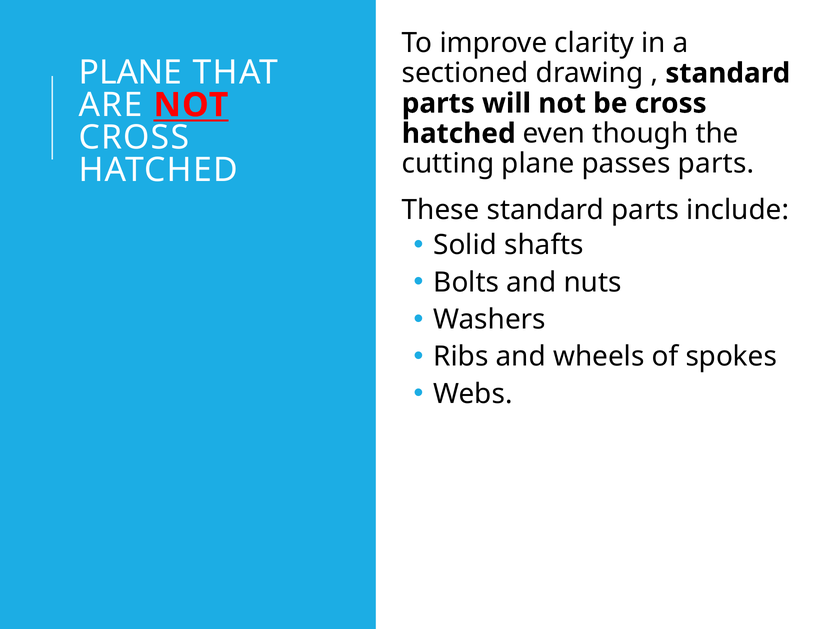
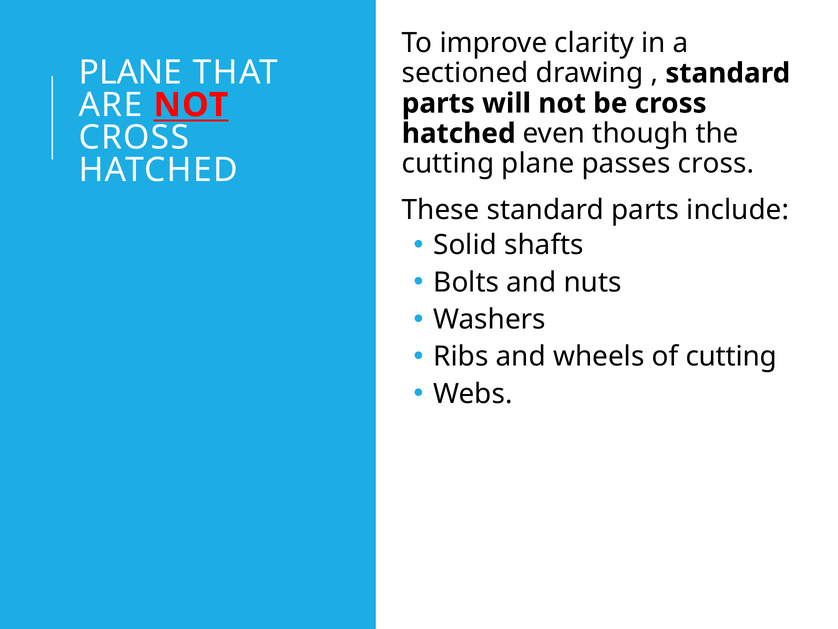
passes parts: parts -> cross (716, 164)
of spokes: spokes -> cutting (731, 356)
